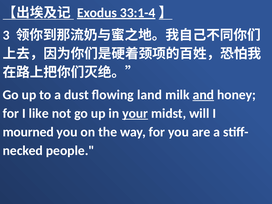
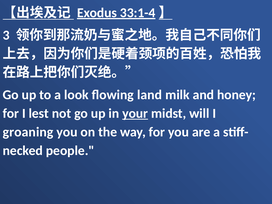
dust: dust -> look (76, 95)
and underline: present -> none (203, 95)
like: like -> lest (39, 113)
mourned: mourned -> groaning (28, 132)
